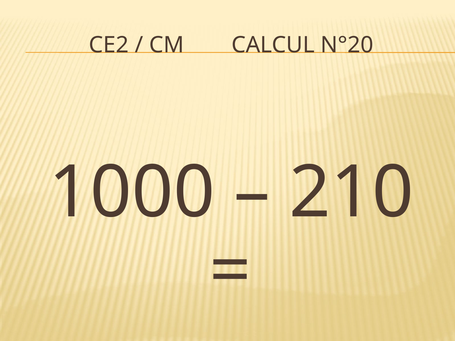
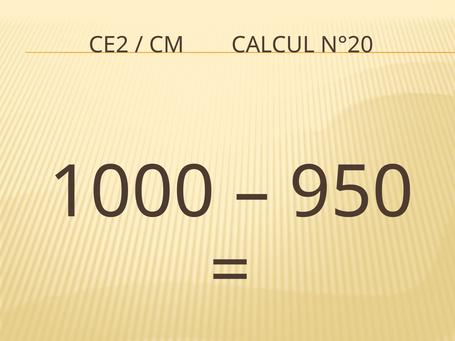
210: 210 -> 950 (352, 193)
